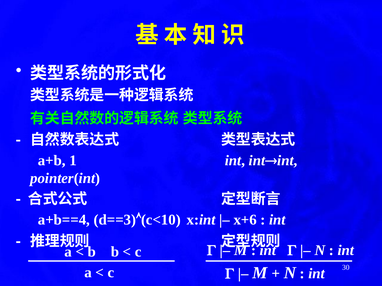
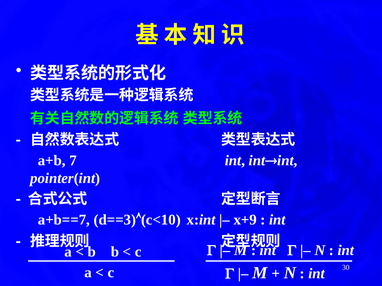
1: 1 -> 7 (73, 161)
a+b==4: a+b==4 -> a+b==7 (64, 220)
x+6: x+6 -> x+9 (245, 220)
